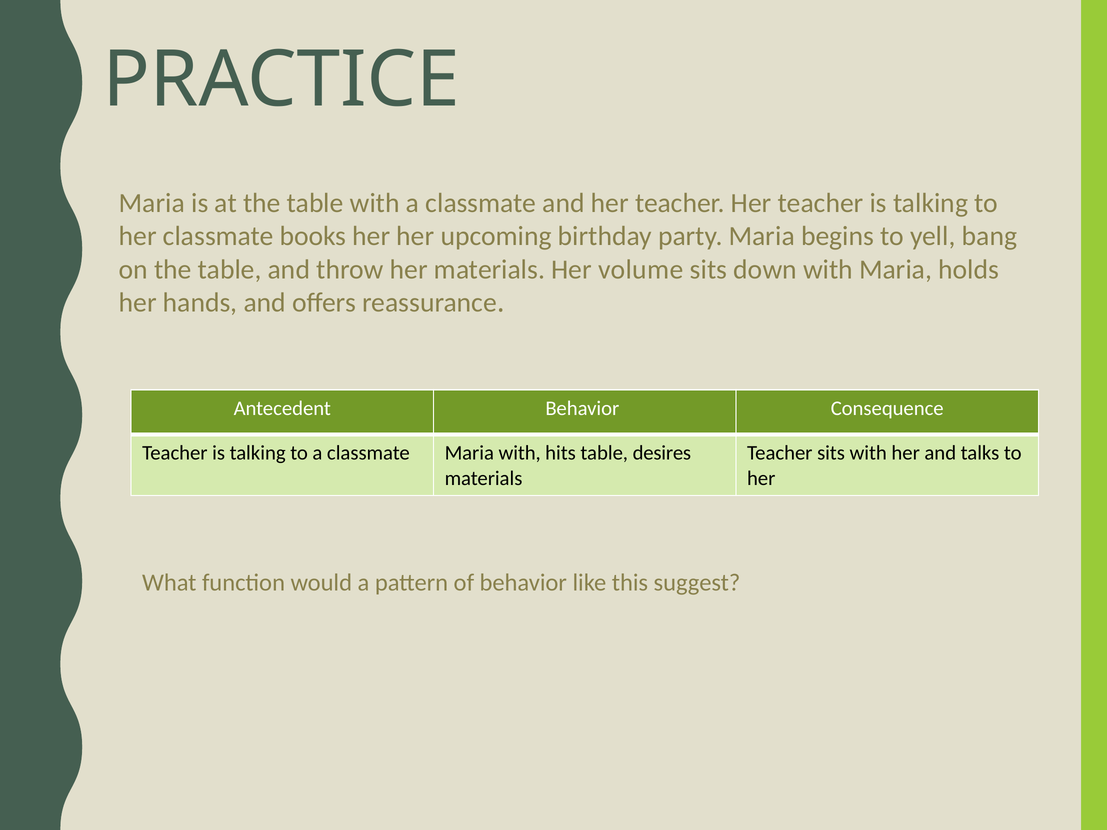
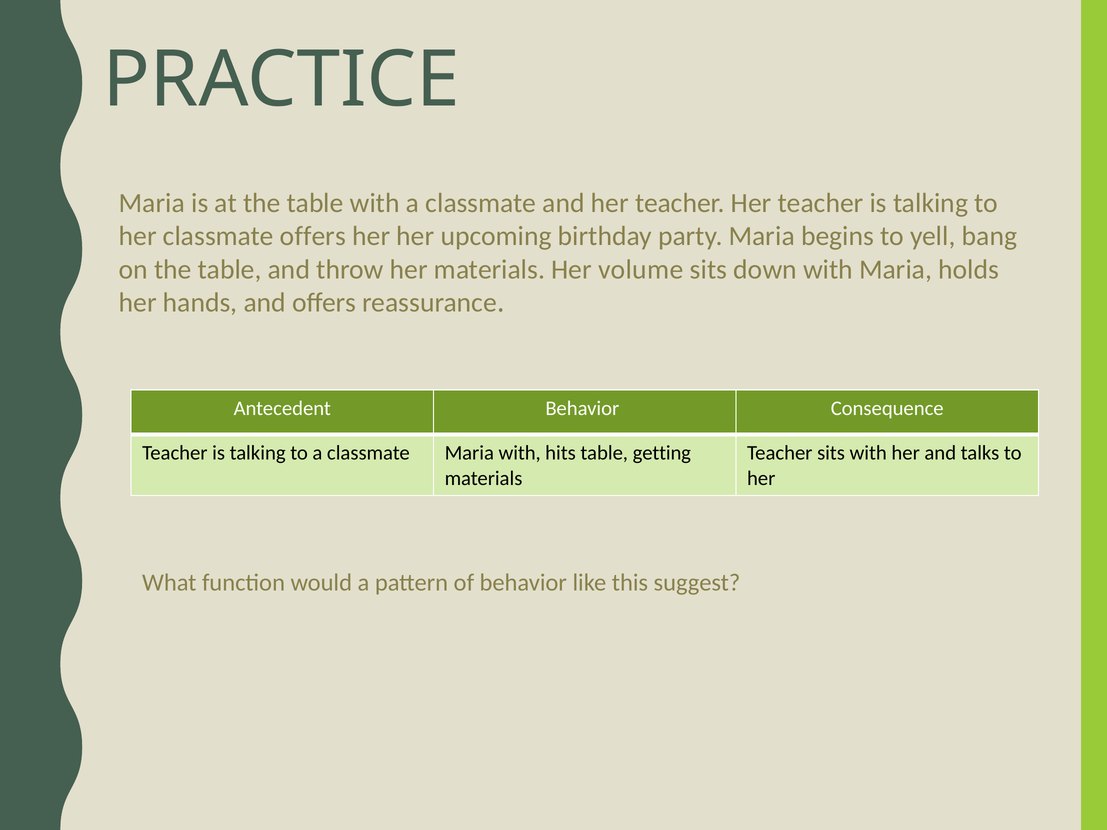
classmate books: books -> offers (313, 236)
desires: desires -> getting (662, 453)
